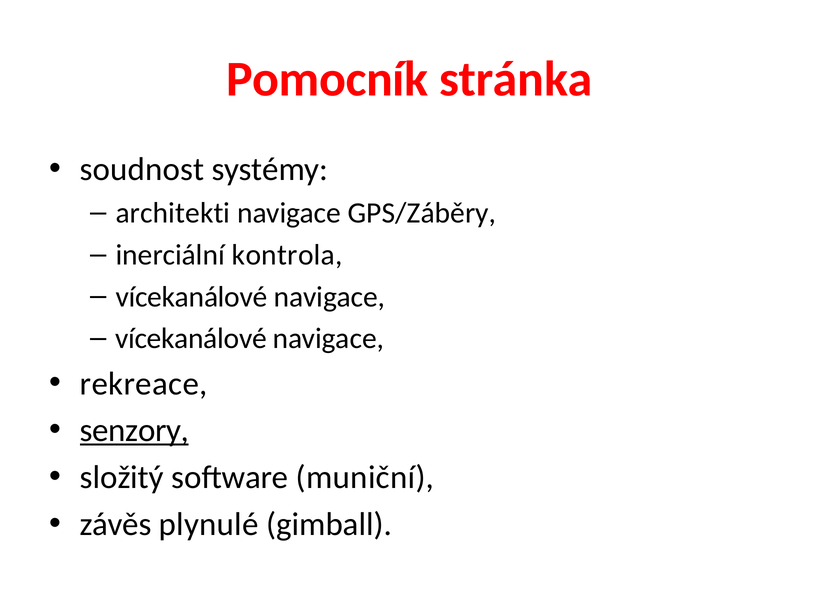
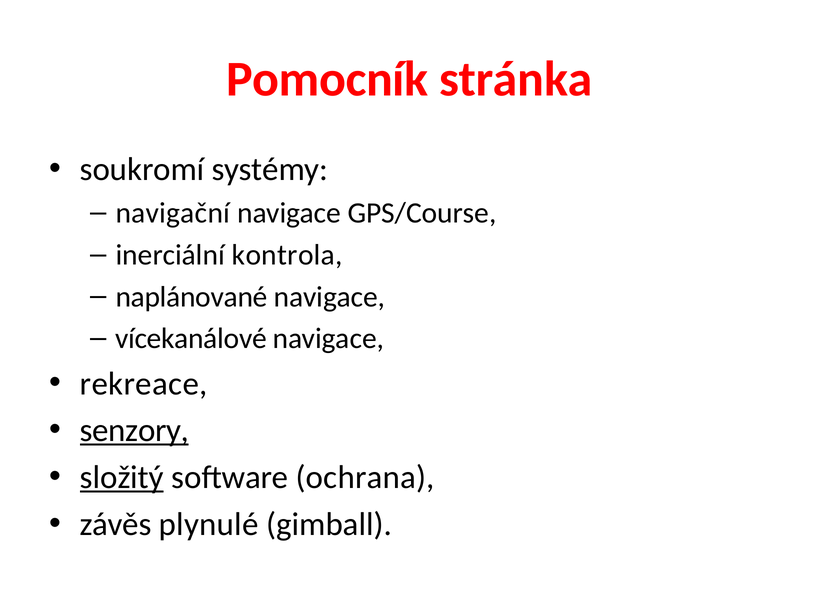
soudnost: soudnost -> soukromí (142, 170)
architekti: architekti -> navigační (173, 213)
GPS/Záběry: GPS/Záběry -> GPS/Course (422, 213)
vícekanálové: vícekanálové -> naplánované (192, 297)
složitý underline: none -> present (122, 478)
muniční: muniční -> ochrana (365, 478)
